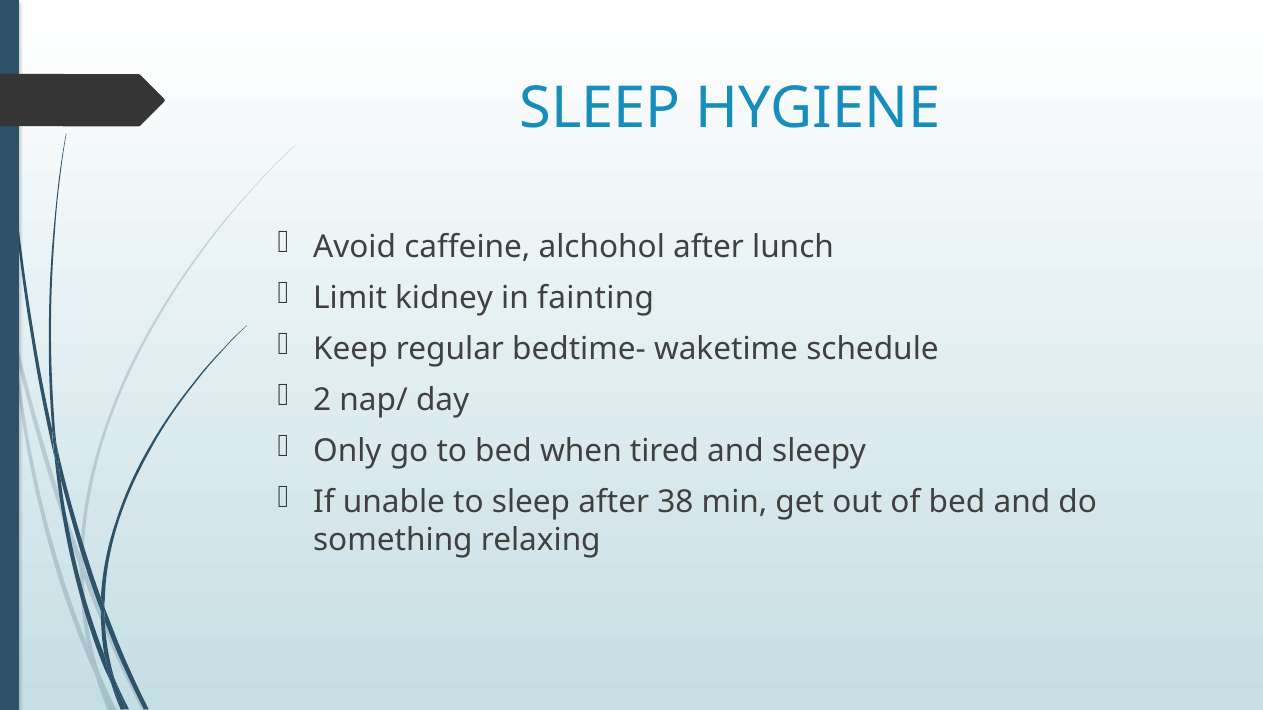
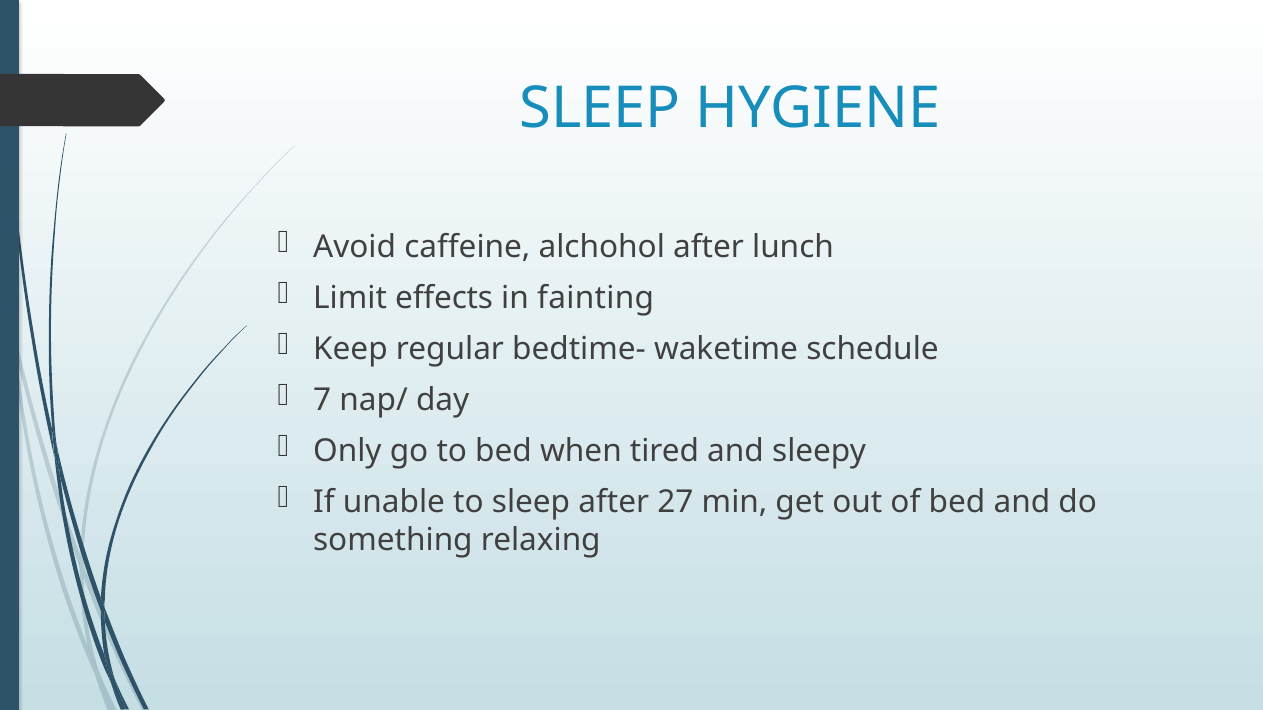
kidney: kidney -> effects (444, 298)
2: 2 -> 7 (322, 400)
38: 38 -> 27 (675, 502)
